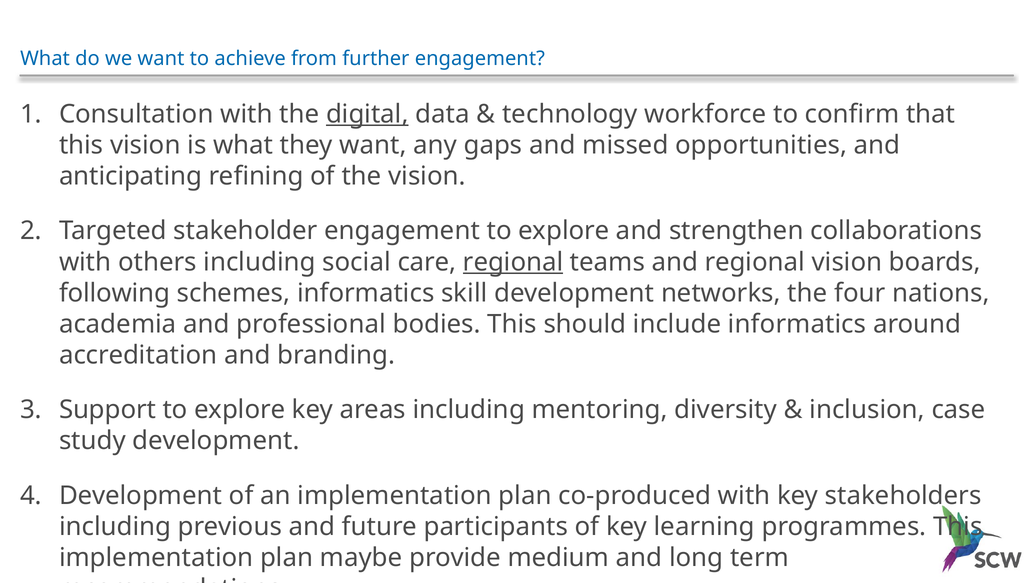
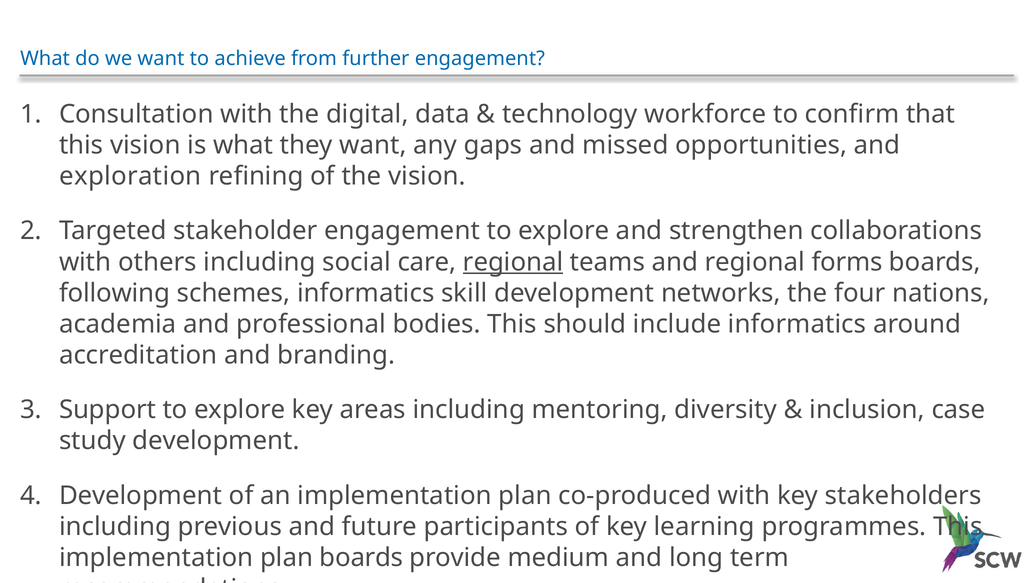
digital underline: present -> none (367, 114)
anticipating: anticipating -> exploration (130, 176)
regional vision: vision -> forms (847, 262)
plan maybe: maybe -> boards (361, 558)
